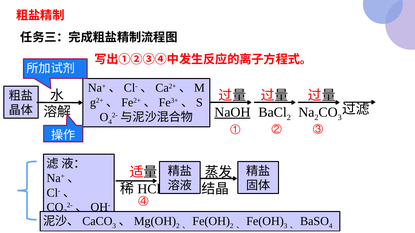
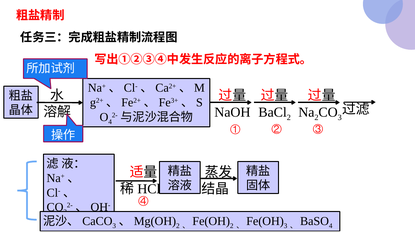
NaOH underline: present -> none (232, 112)
